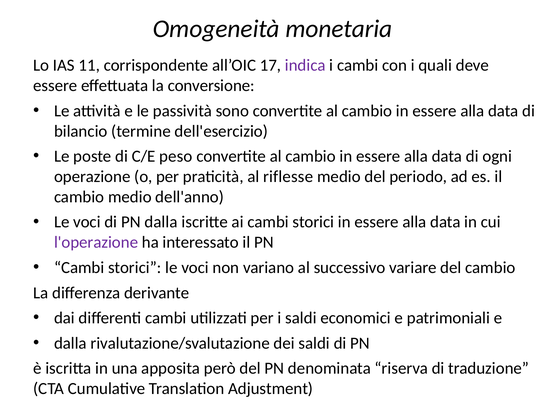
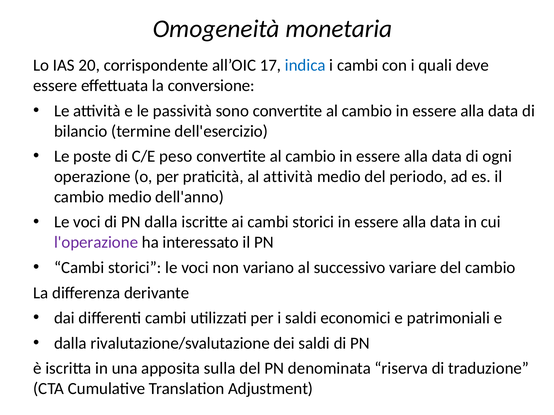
11: 11 -> 20 (89, 65)
indica colour: purple -> blue (305, 65)
al riflesse: riflesse -> attività (288, 177)
però: però -> sulla (220, 369)
